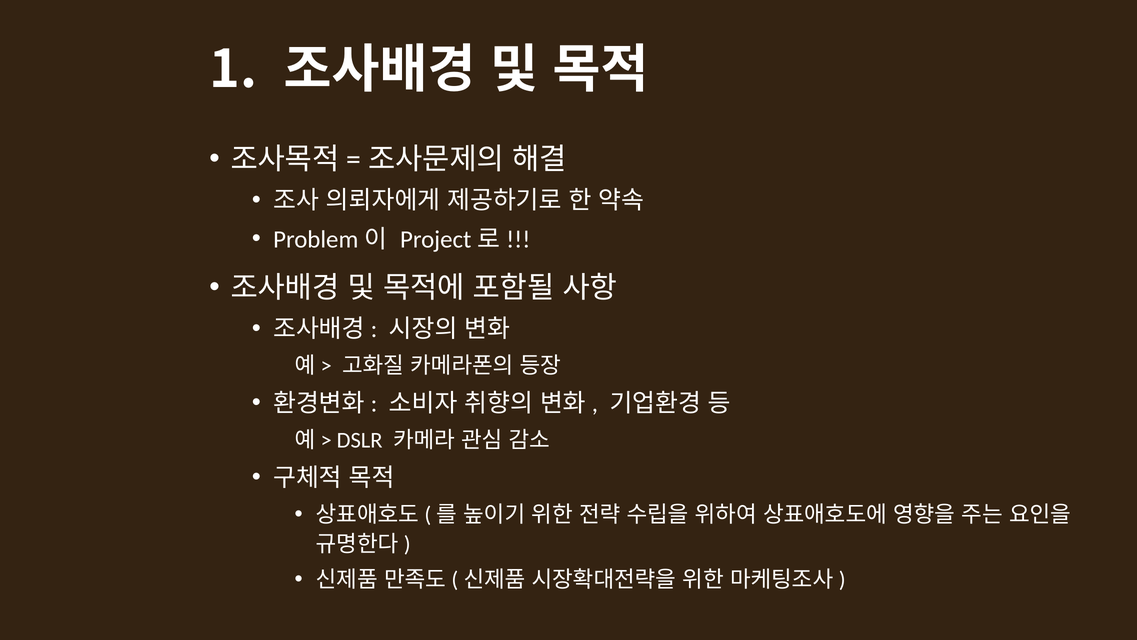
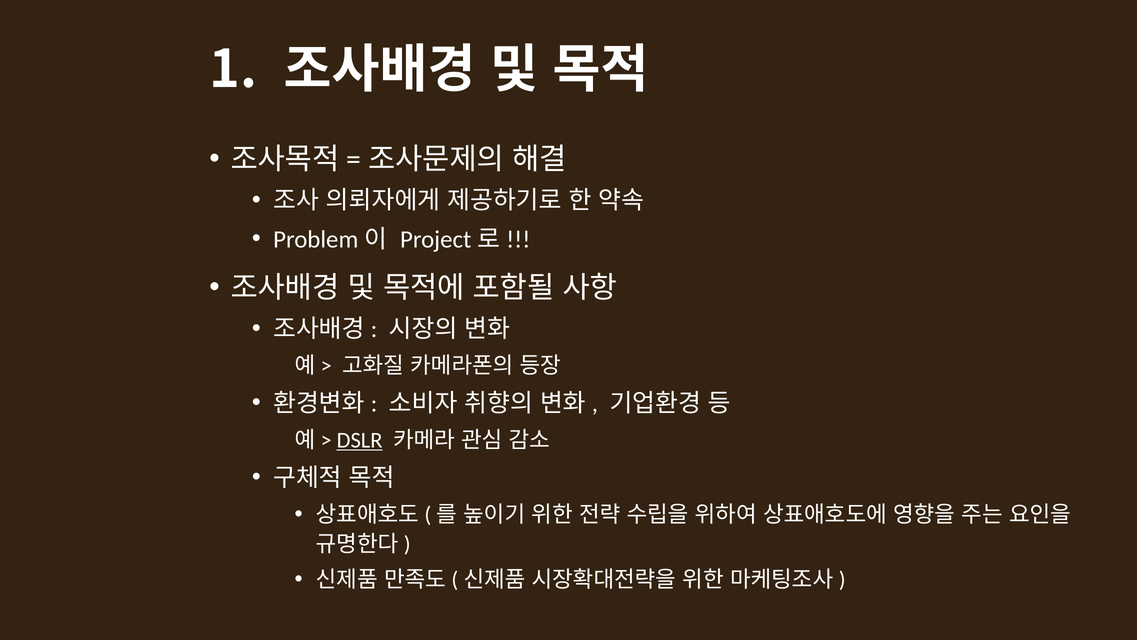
DSLR underline: none -> present (360, 440)
